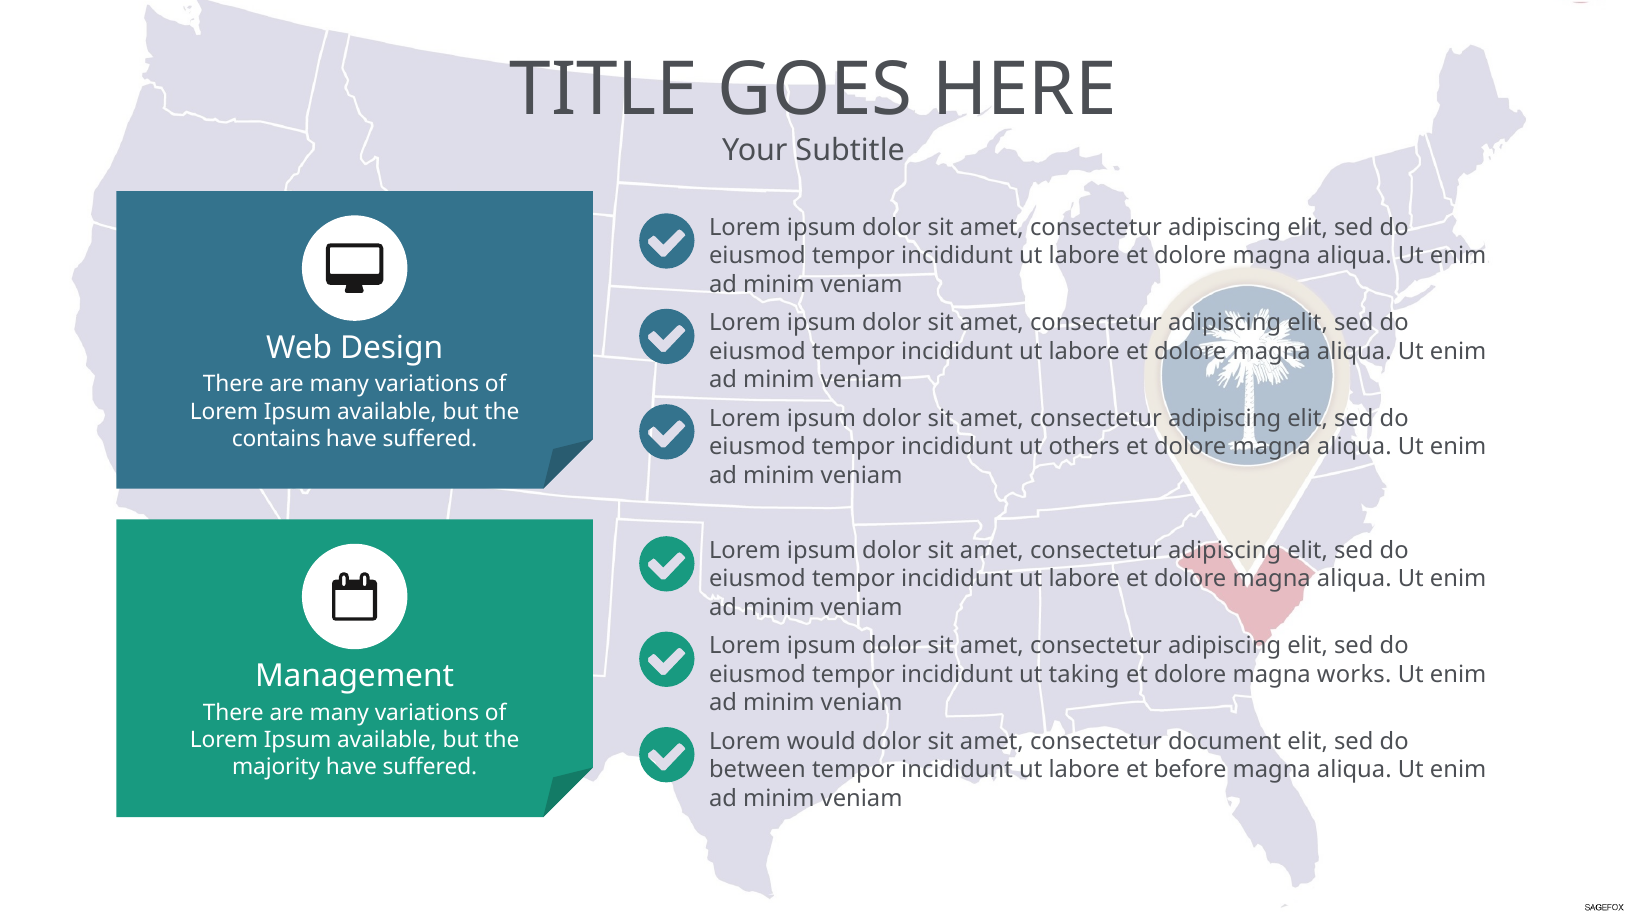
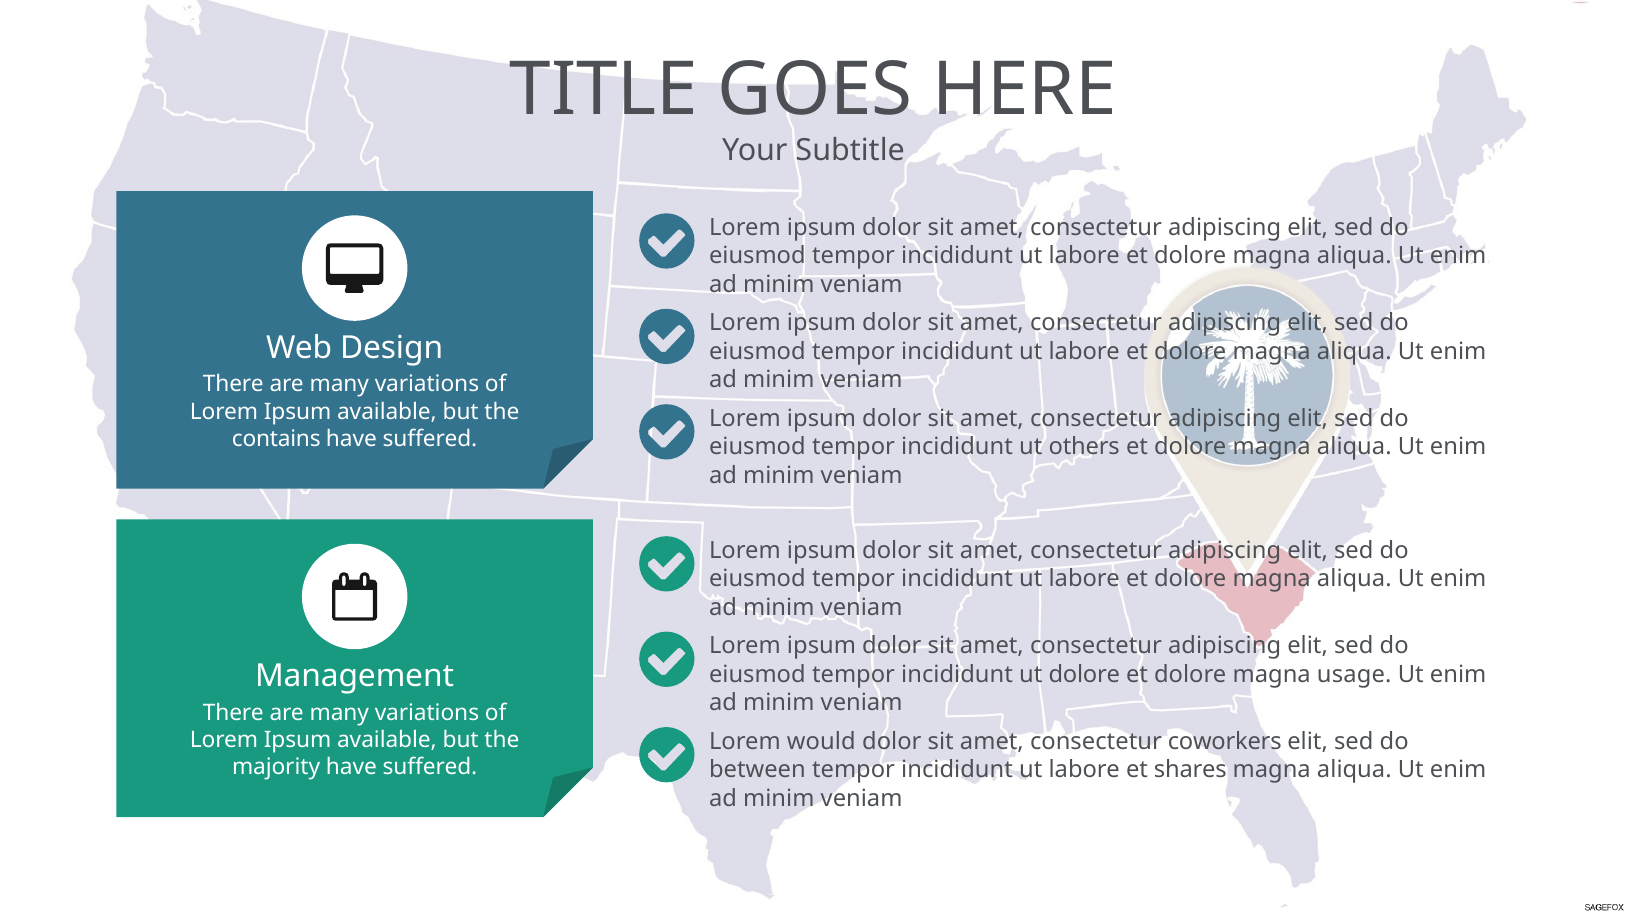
ut taking: taking -> dolore (1084, 675)
works: works -> usage (1354, 675)
document: document -> coworkers (1225, 742)
before: before -> shares (1190, 770)
